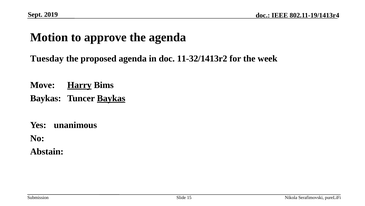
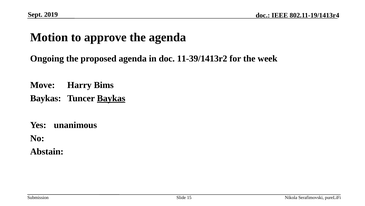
Tuesday: Tuesday -> Ongoing (47, 58)
11-32/1413r2: 11-32/1413r2 -> 11-39/1413r2 (202, 58)
Harry underline: present -> none (79, 85)
